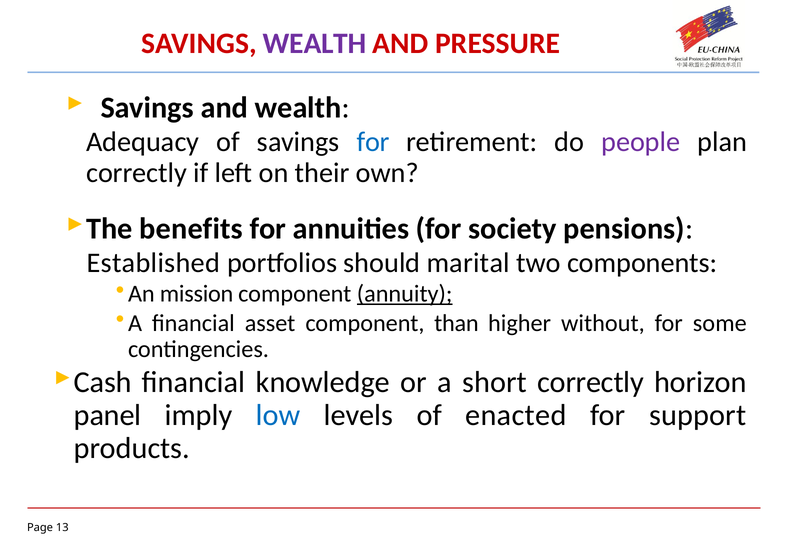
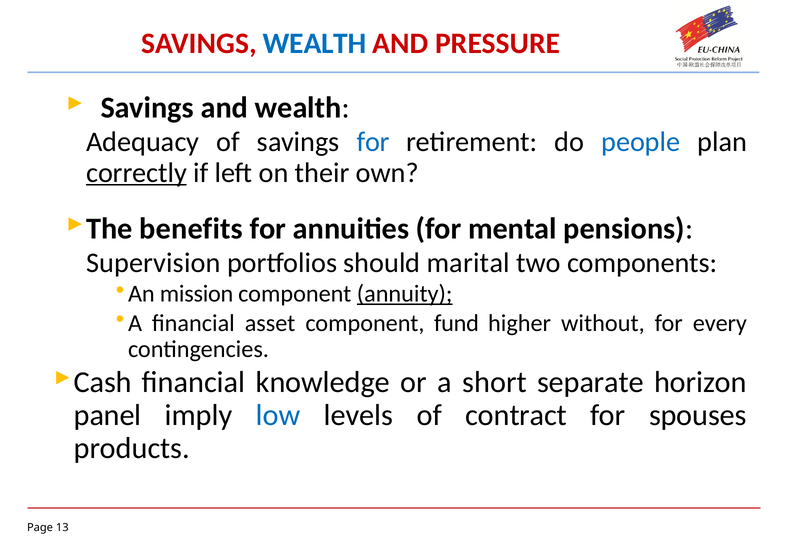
WEALTH colour: purple -> blue (315, 44)
people colour: purple -> blue (641, 142)
correctly underline: none -> present (137, 173)
society: society -> mental (513, 229)
Established: Established -> Supervision (153, 263)
than: than -> fund (456, 323)
some: some -> every (720, 323)
short correctly: correctly -> separate (591, 382)
enacted: enacted -> contract (516, 415)
support: support -> spouses (698, 415)
